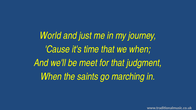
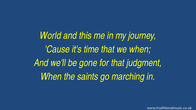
just: just -> this (85, 36)
meet: meet -> gone (88, 63)
